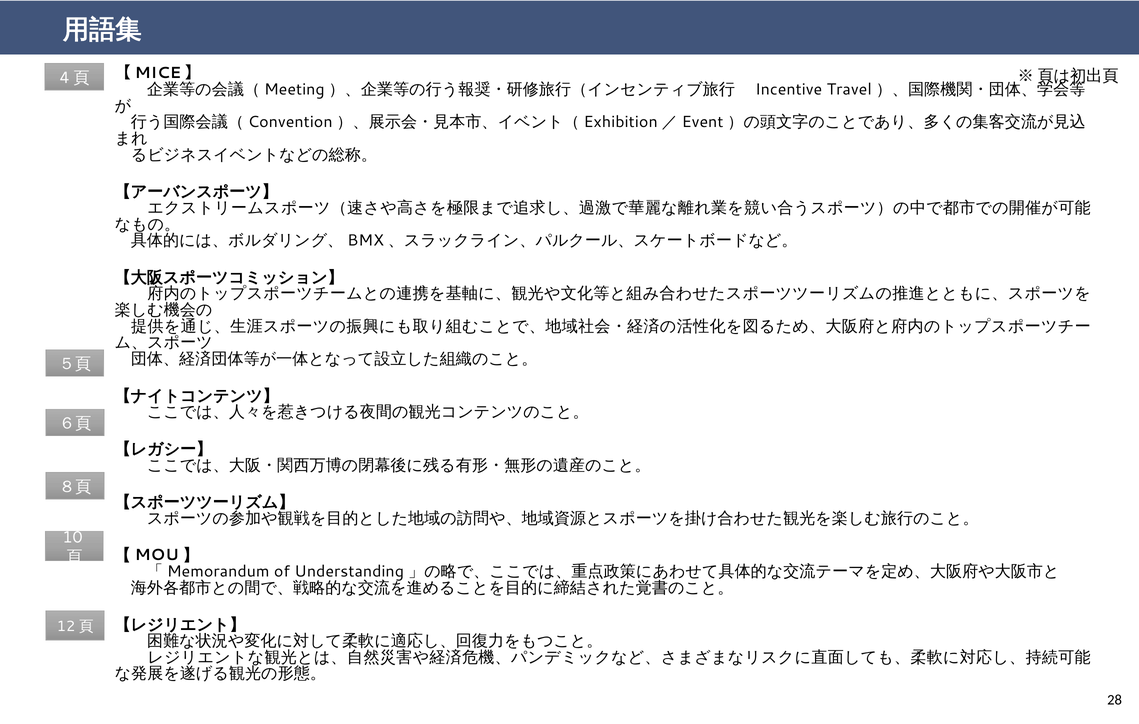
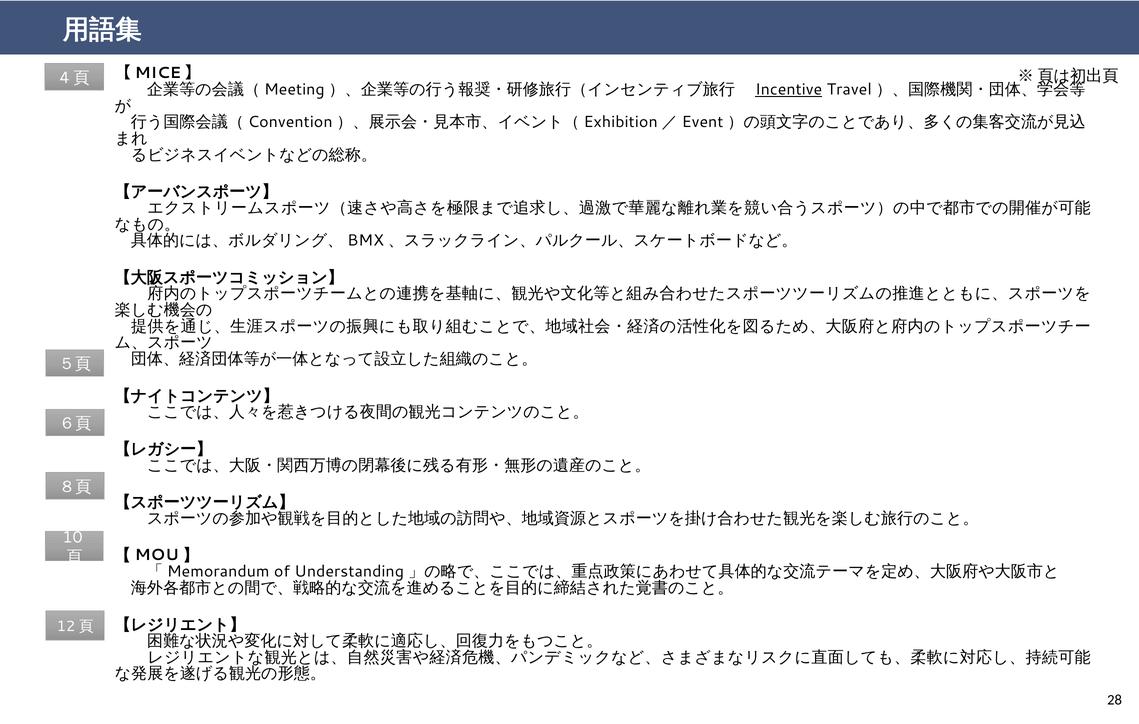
Incentive underline: none -> present (789, 89)
